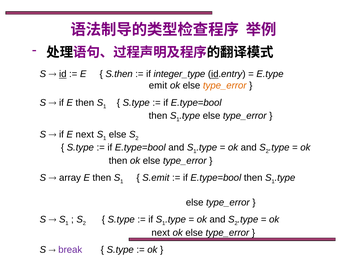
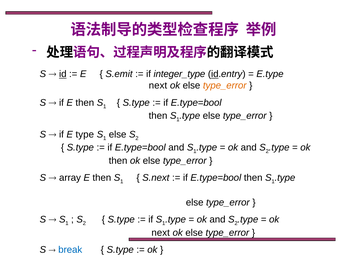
S.then: S.then -> S.emit (119, 74)
emit: emit -> next (158, 85)
E next: next -> type (85, 135)
S.emit: S.emit -> S.next (156, 178)
break colour: purple -> blue (70, 250)
